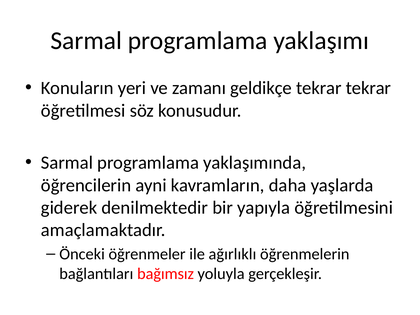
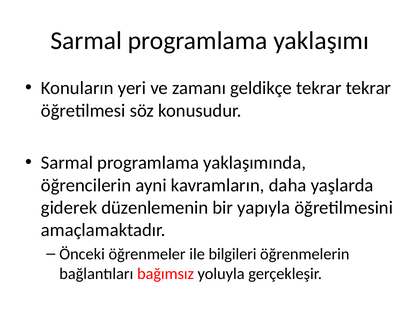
denilmektedir: denilmektedir -> düzenlemenin (155, 208)
ağırlıklı: ağırlıklı -> bilgileri (233, 254)
